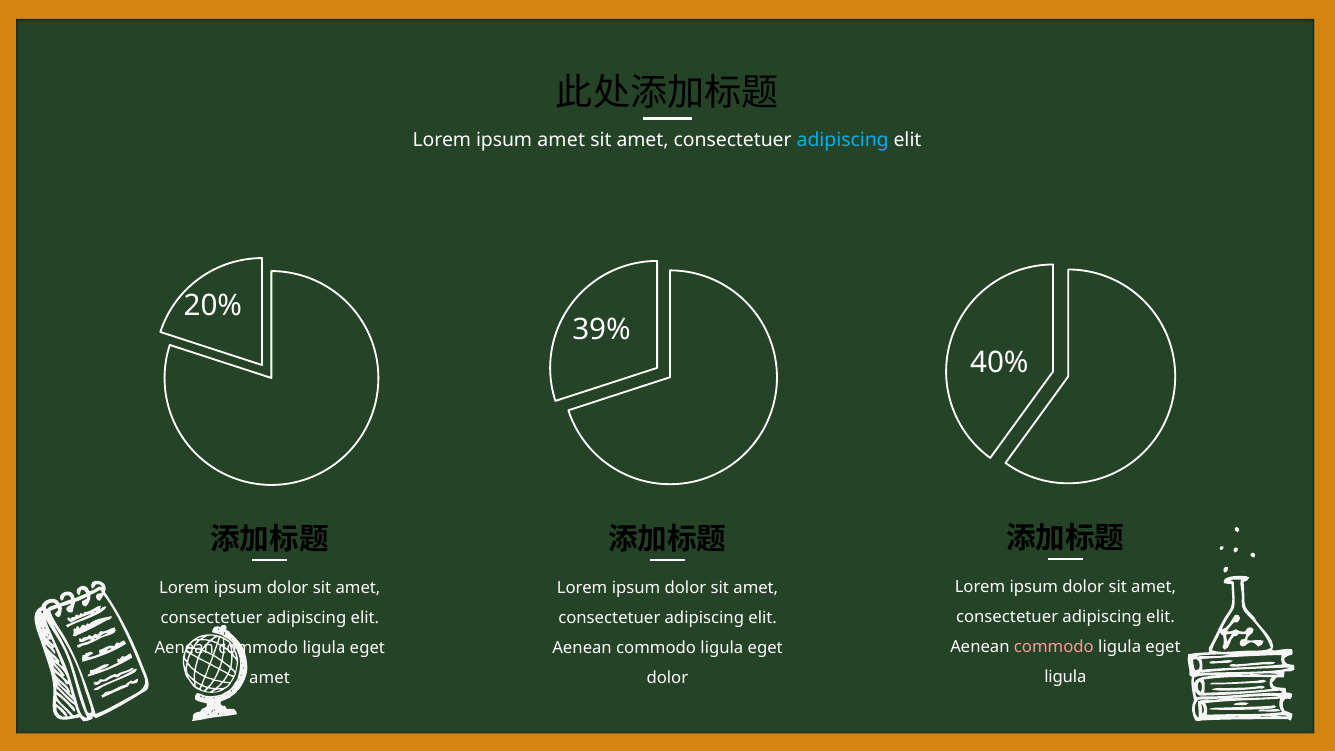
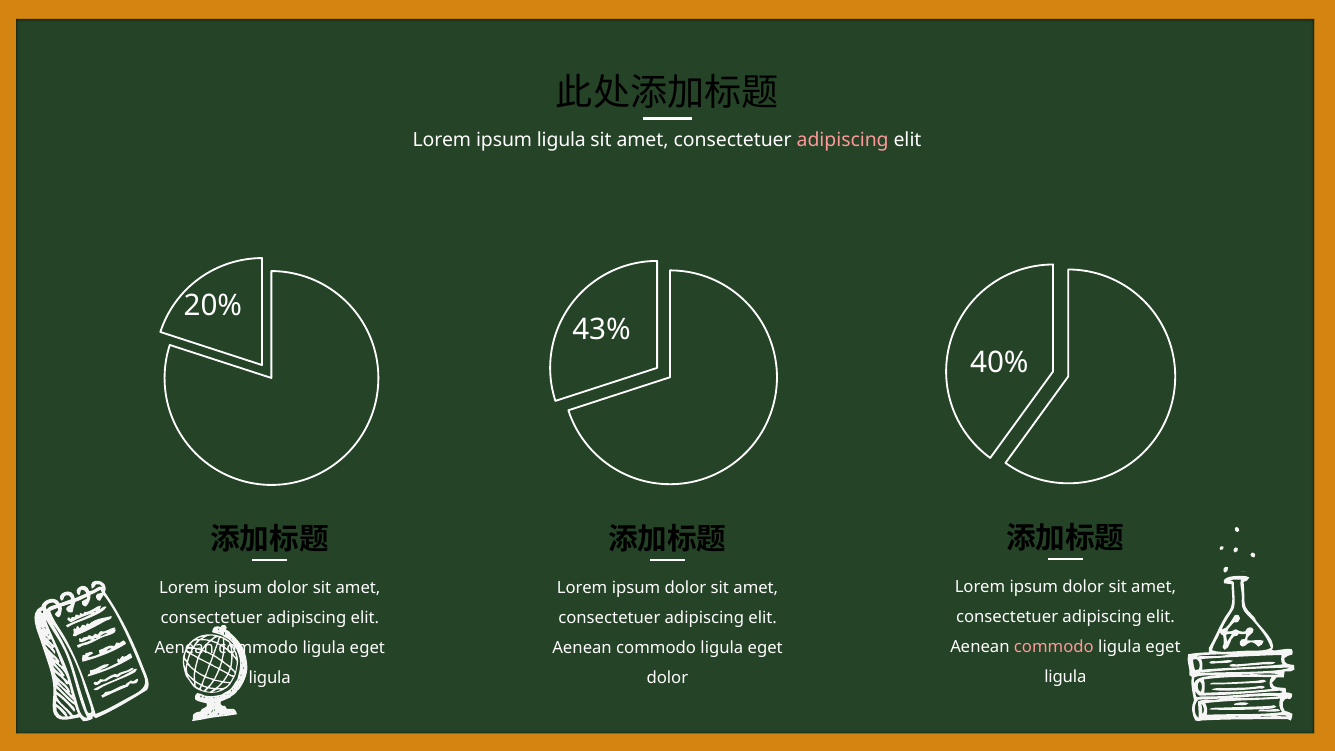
ipsum amet: amet -> ligula (561, 140)
adipiscing colour: light blue -> pink (843, 140)
39%: 39% -> 43% (602, 329)
amet: amet -> ligula (270, 678)
